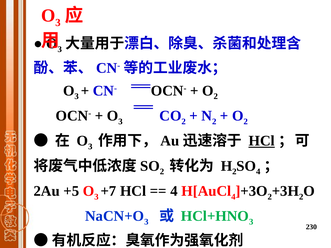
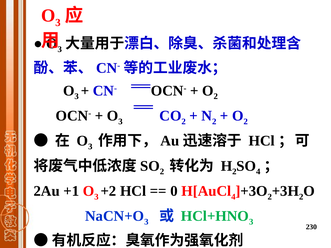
HCl underline: present -> none (262, 141)
+5: +5 -> +1 (71, 191)
+7: +7 -> +2 (108, 191)
4: 4 -> 0 (174, 191)
